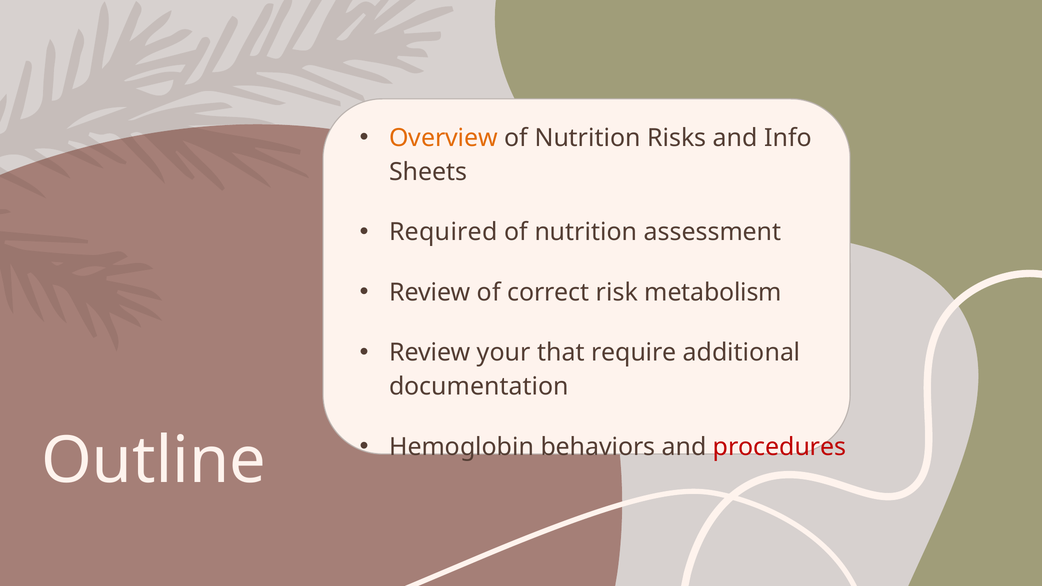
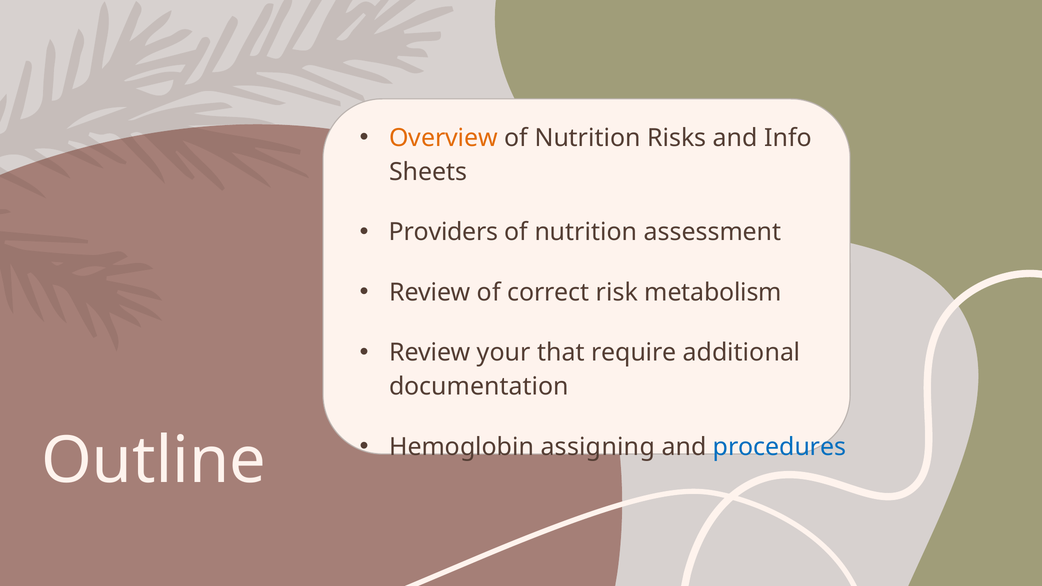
Required: Required -> Providers (444, 232)
behaviors: behaviors -> assigning (598, 447)
procedures colour: red -> blue (779, 447)
